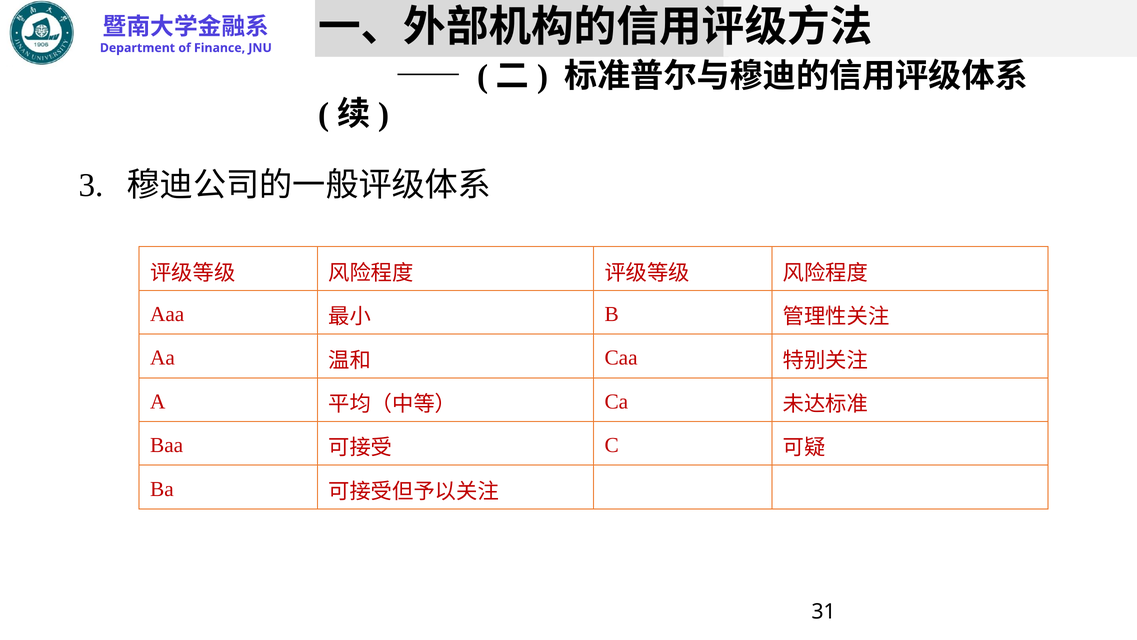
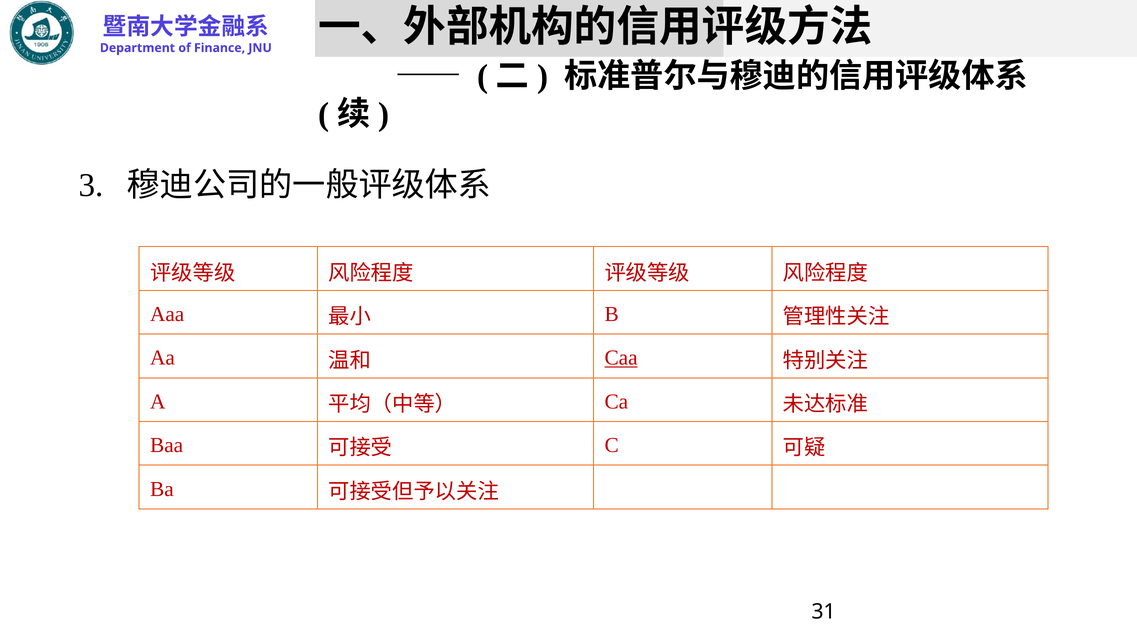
Caa underline: none -> present (621, 358)
